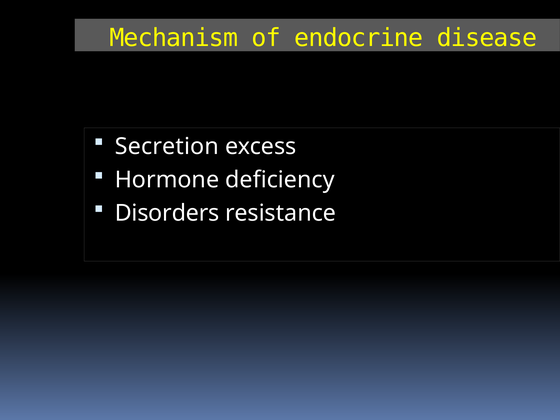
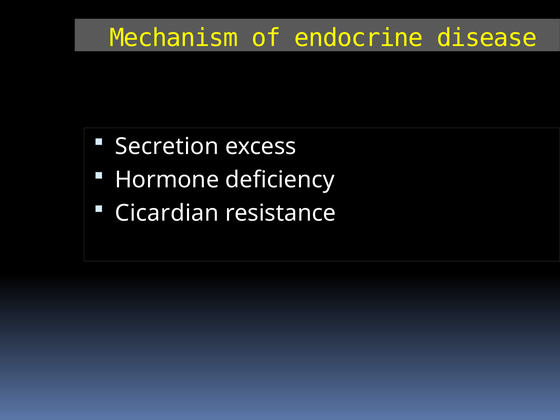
Disorders: Disorders -> Cicardian (167, 213)
